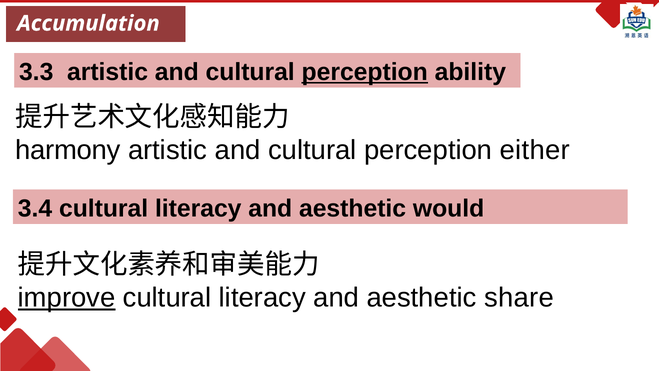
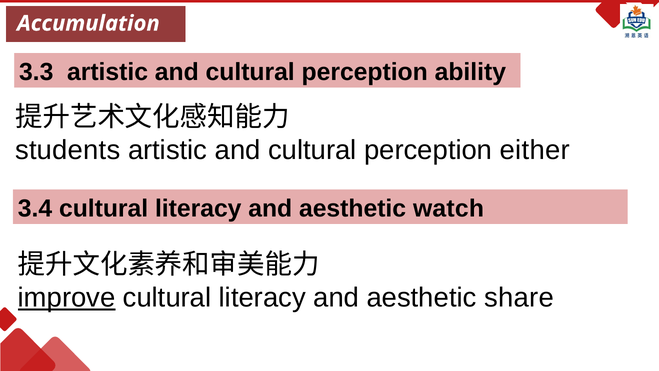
perception underline: present -> none (365, 72)
harmony: harmony -> students (68, 150)
would: would -> watch (448, 208)
